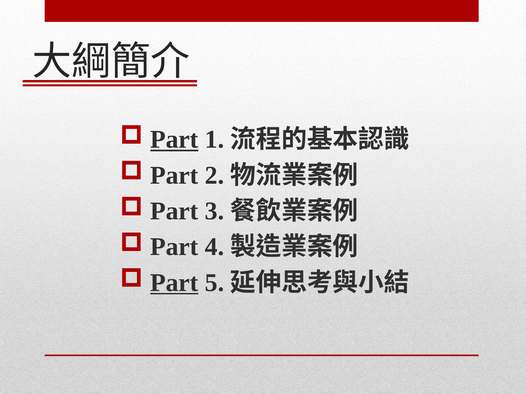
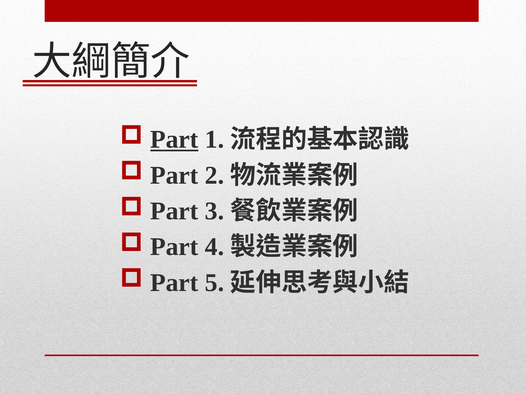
Part underline: present -> none (174, 283)
